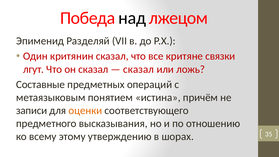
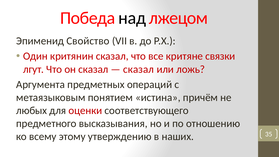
Разделяй: Разделяй -> Свойство (88, 41)
Составные: Составные -> Аргумента (41, 84)
записи: записи -> любых (32, 110)
оценки colour: orange -> red (85, 110)
шорах: шорах -> наших (178, 137)
